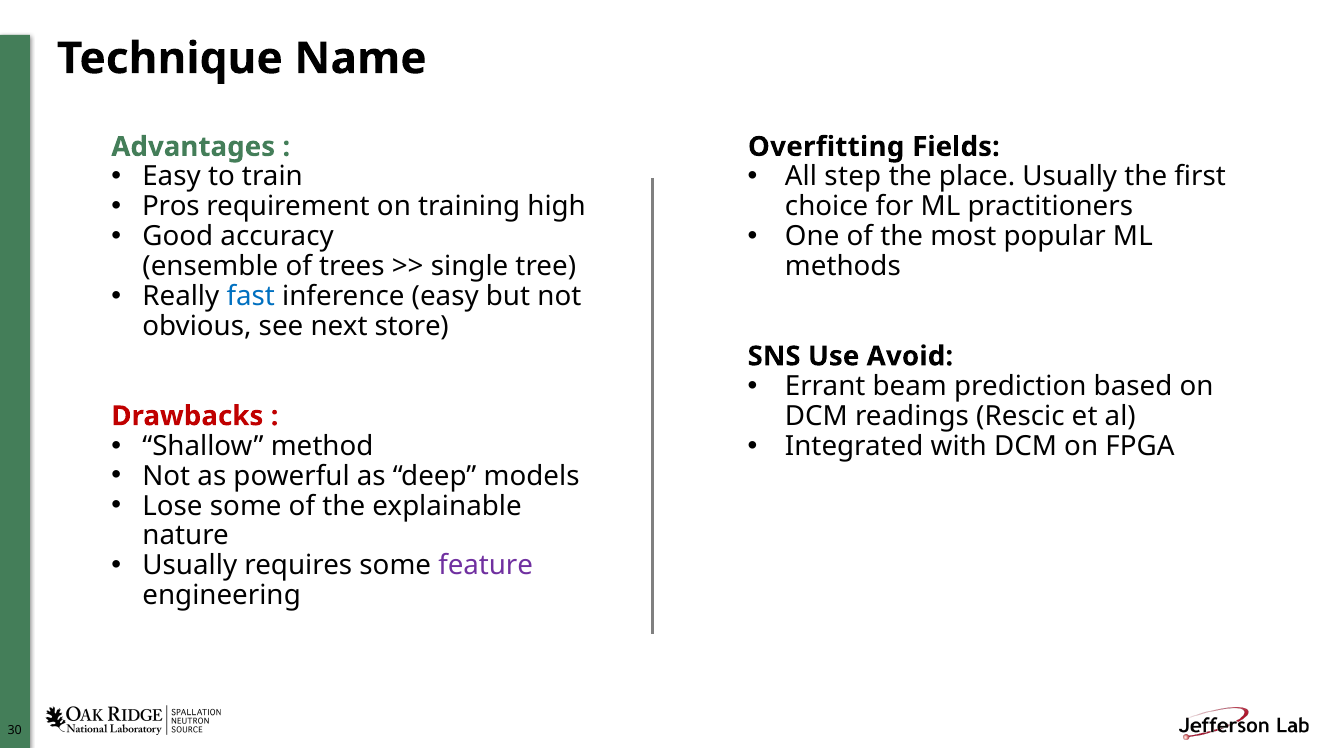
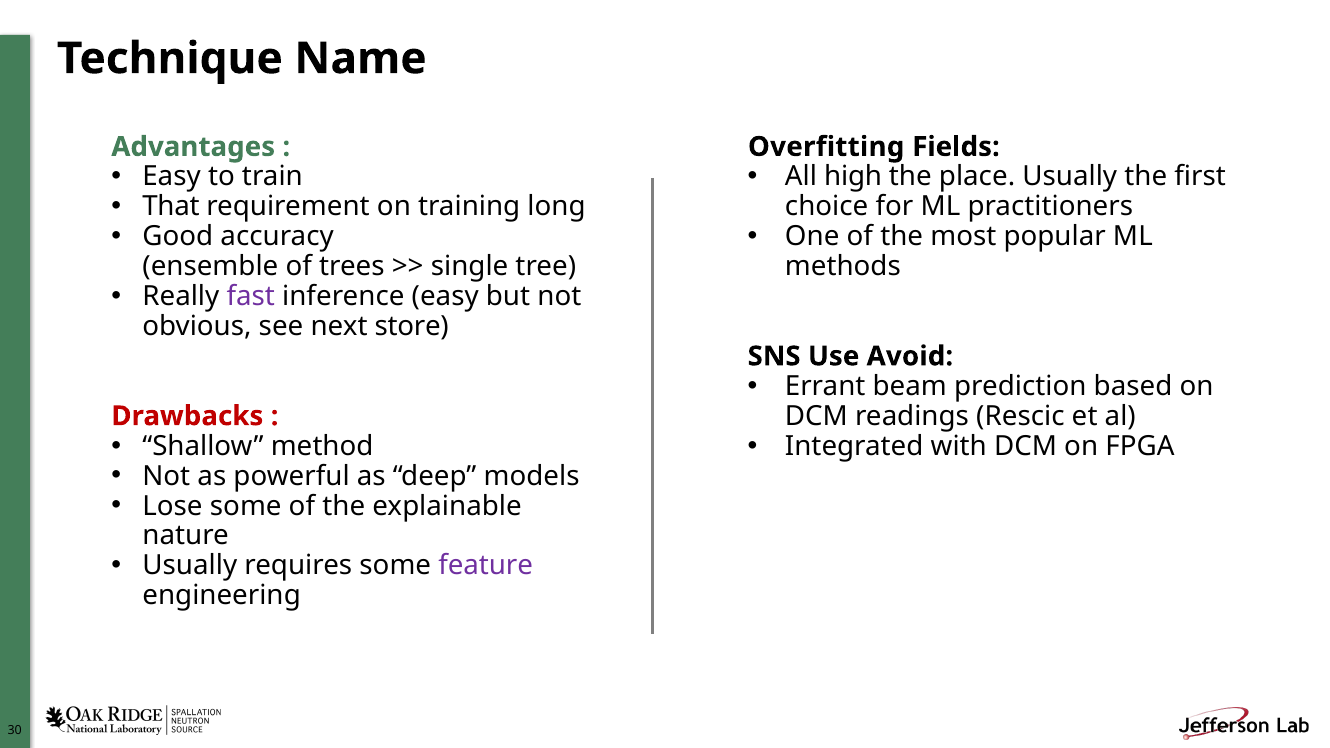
step: step -> high (853, 177)
Pros: Pros -> That (171, 207)
high: high -> long (557, 207)
fast colour: blue -> purple (251, 296)
